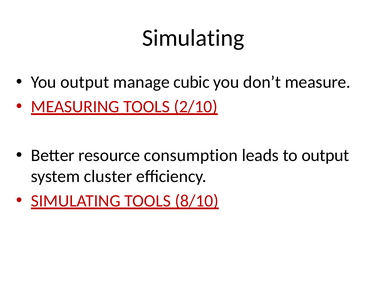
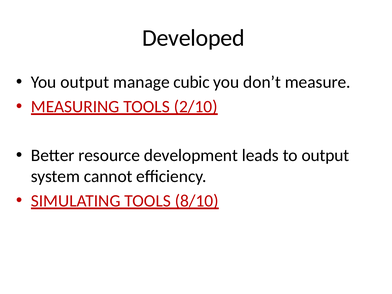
Simulating: Simulating -> Developed (193, 38)
consumption: consumption -> development (191, 155)
cluster: cluster -> cannot (108, 176)
